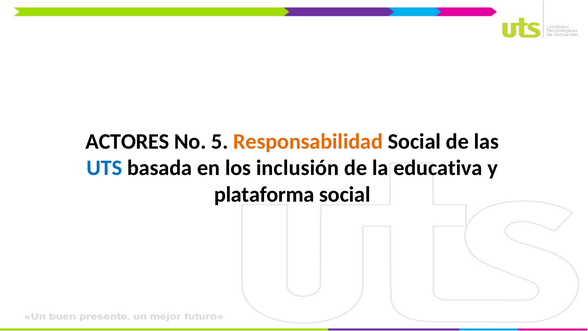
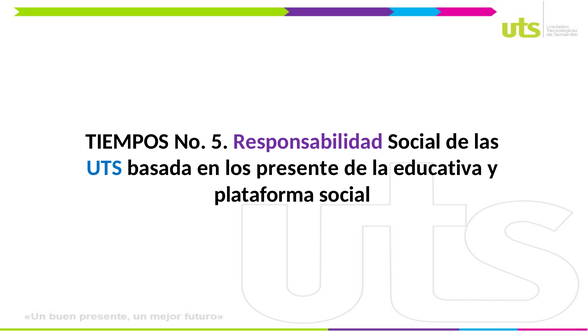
ACTORES: ACTORES -> TIEMPOS (127, 141)
Responsabilidad colour: orange -> purple (308, 141)
inclusión: inclusión -> presente (298, 168)
